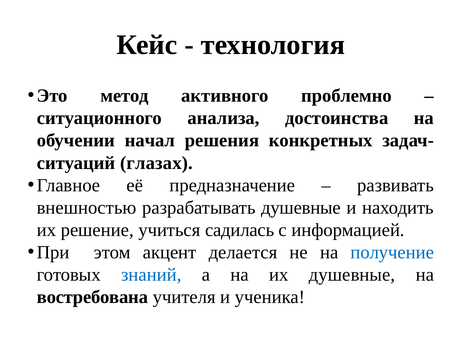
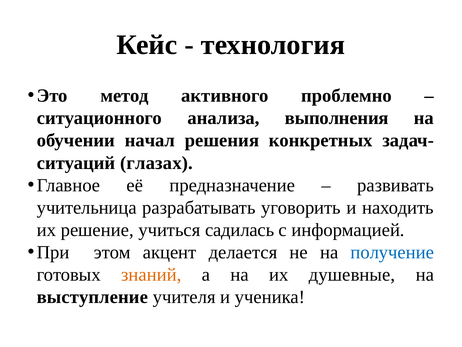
достоинства: достоинства -> выполнения (337, 118)
внешностью: внешностью -> учительница (87, 207)
разрабатывать душевные: душевные -> уговорить (301, 207)
знаний colour: blue -> orange (151, 274)
востребована: востребована -> выступление (92, 297)
